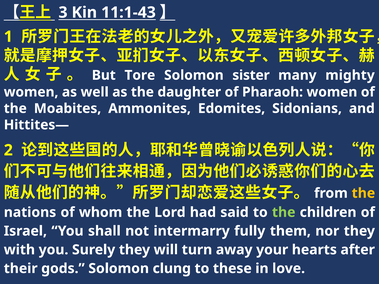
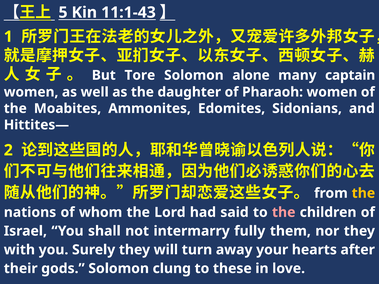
3: 3 -> 5 (63, 12)
sister: sister -> alone (251, 75)
mighty: mighty -> captain (350, 75)
the colour: light green -> pink (284, 212)
